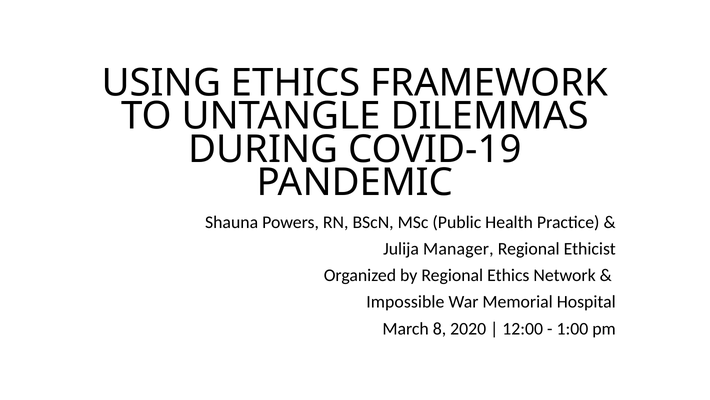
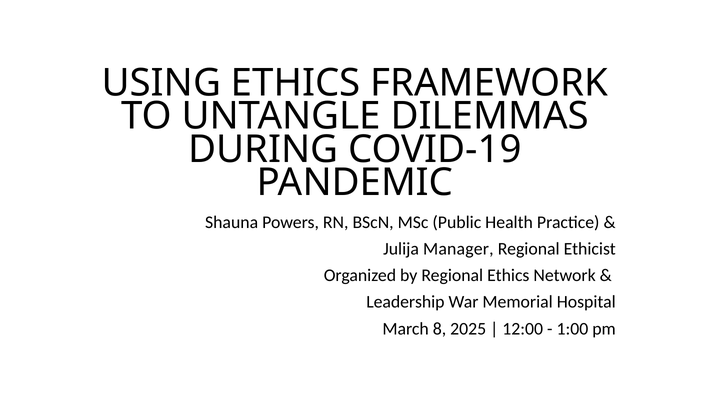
Impossible: Impossible -> Leadership (405, 302)
2020: 2020 -> 2025 (468, 328)
